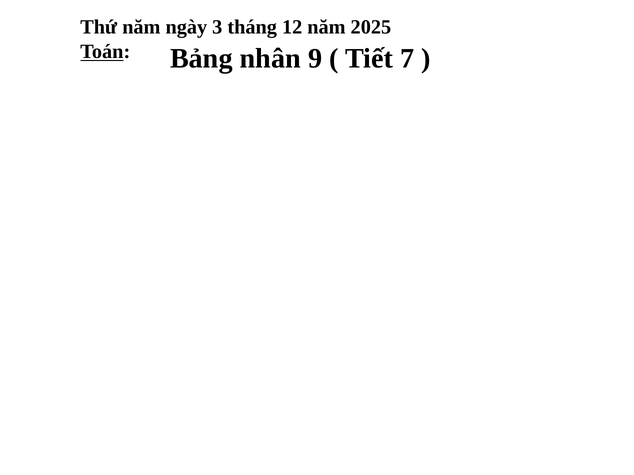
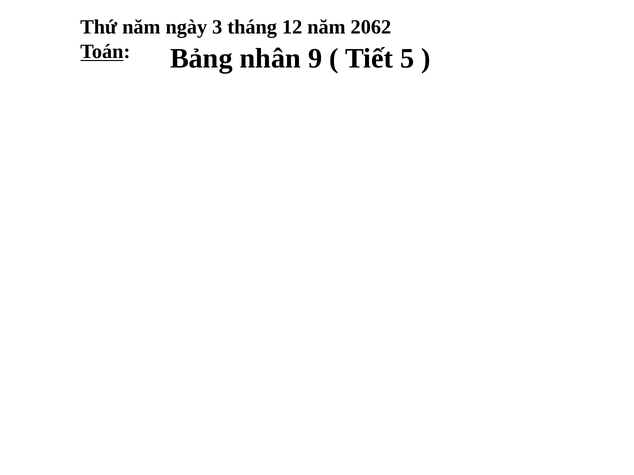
2025: 2025 -> 2062 (371, 27)
7: 7 -> 5 (407, 58)
